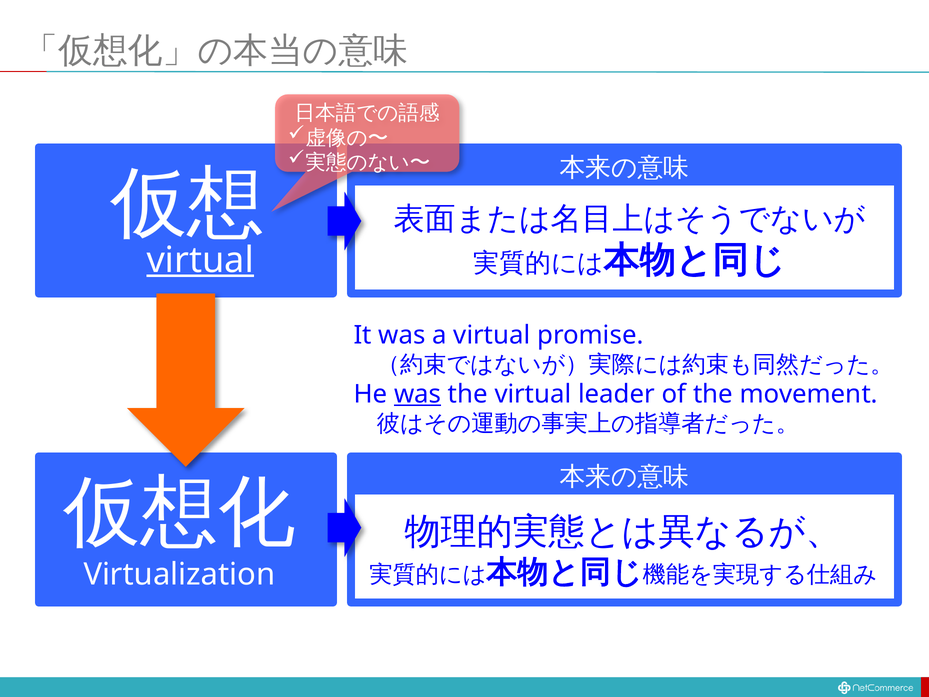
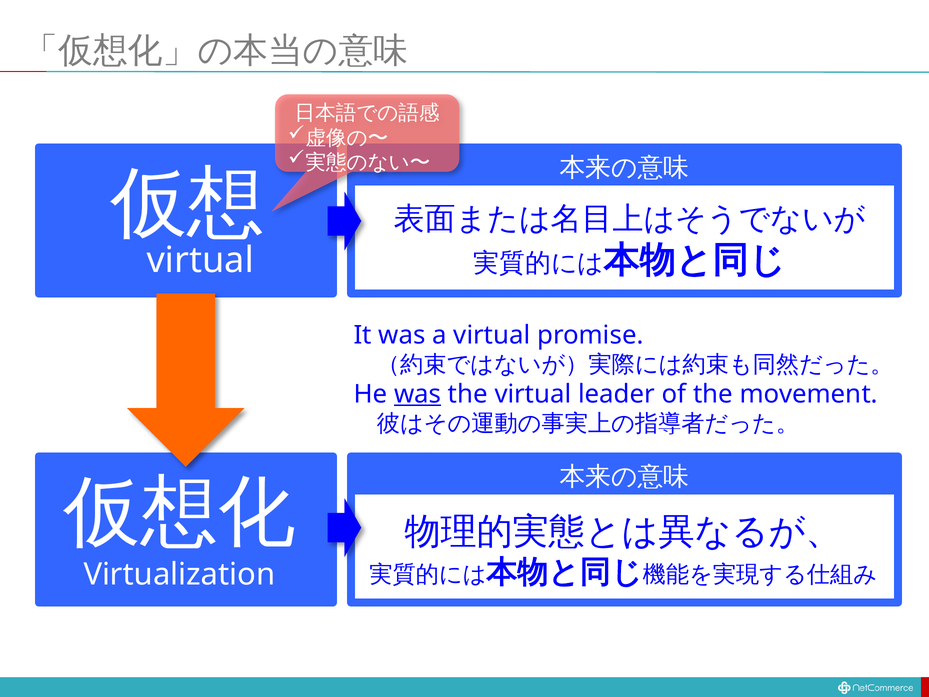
virtual underline: present -> none (200, 260)
